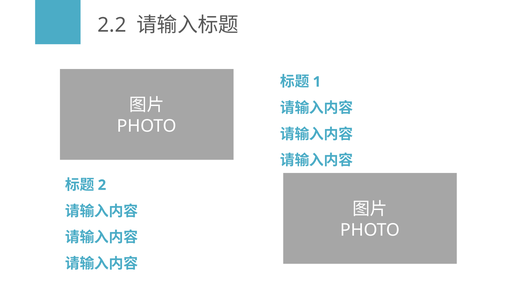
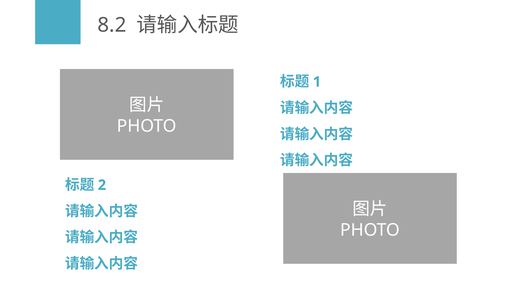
2.2: 2.2 -> 8.2 (112, 25)
